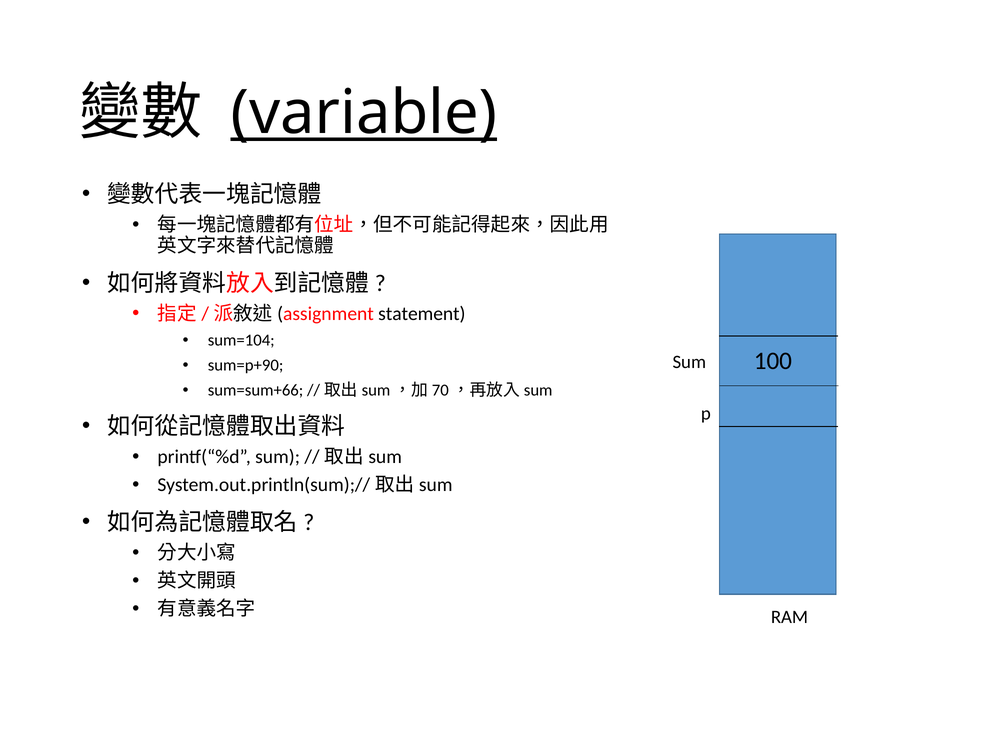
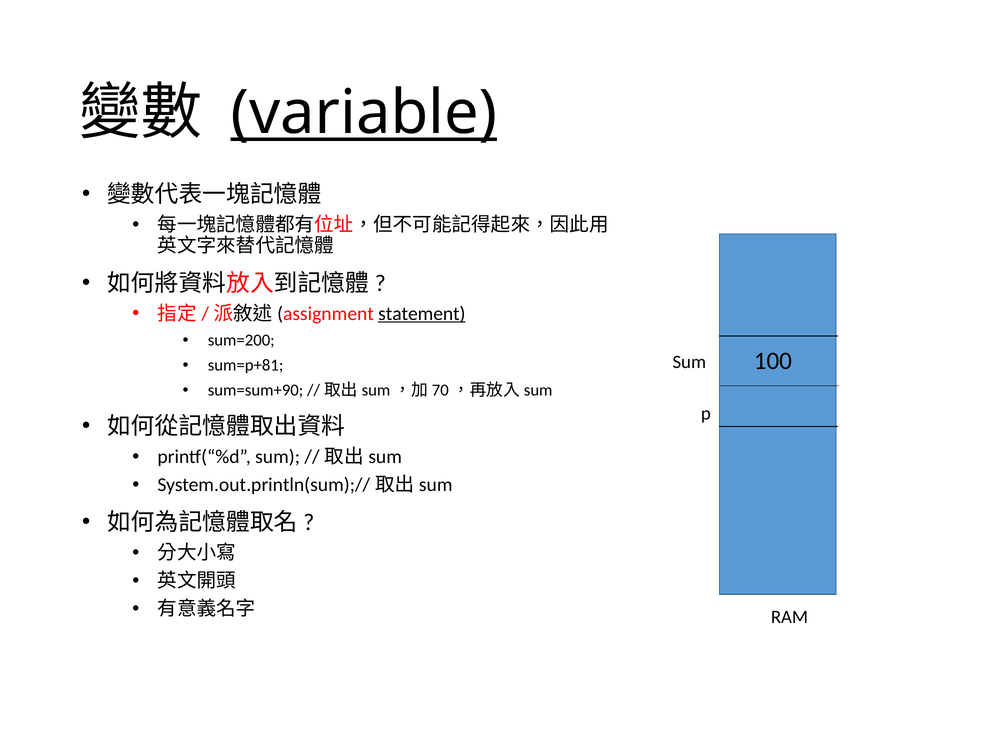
statement underline: none -> present (422, 313)
sum=104: sum=104 -> sum=200 (241, 340)
sum=p+90: sum=p+90 -> sum=p+81 (246, 365)
sum=sum+66: sum=sum+66 -> sum=sum+90 (256, 390)
